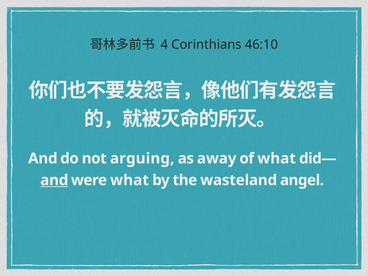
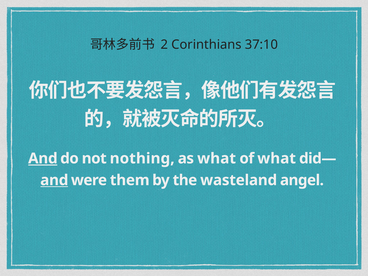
4: 4 -> 2 (164, 45)
46:10: 46:10 -> 37:10 (261, 45)
And underline: none -> present (43, 158)
arguing: arguing -> nothing (142, 158)
as away: away -> what (217, 158)
were what: what -> them (130, 180)
